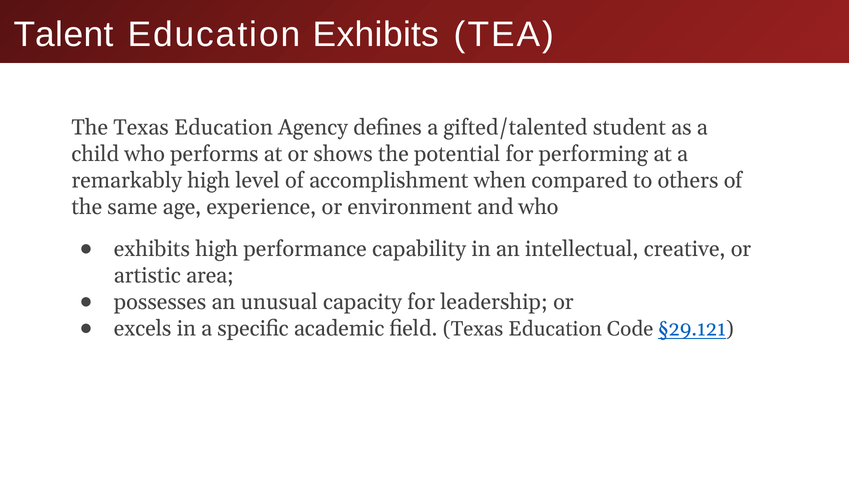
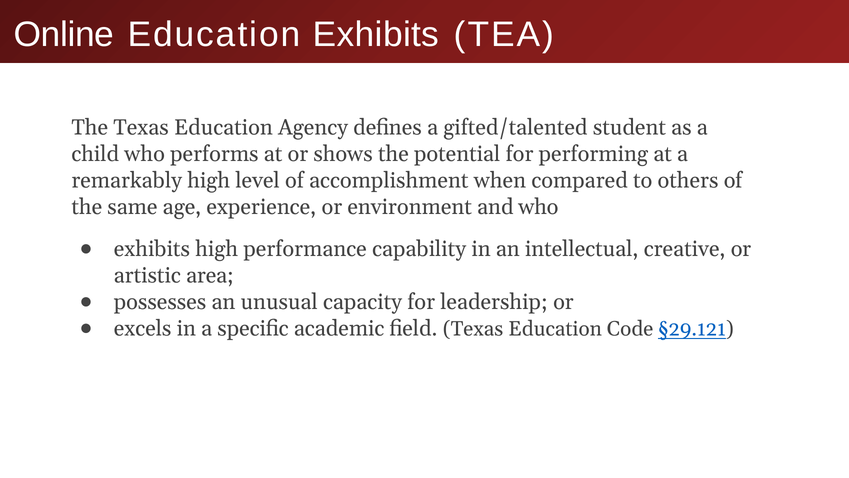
Talent: Talent -> Online (64, 34)
